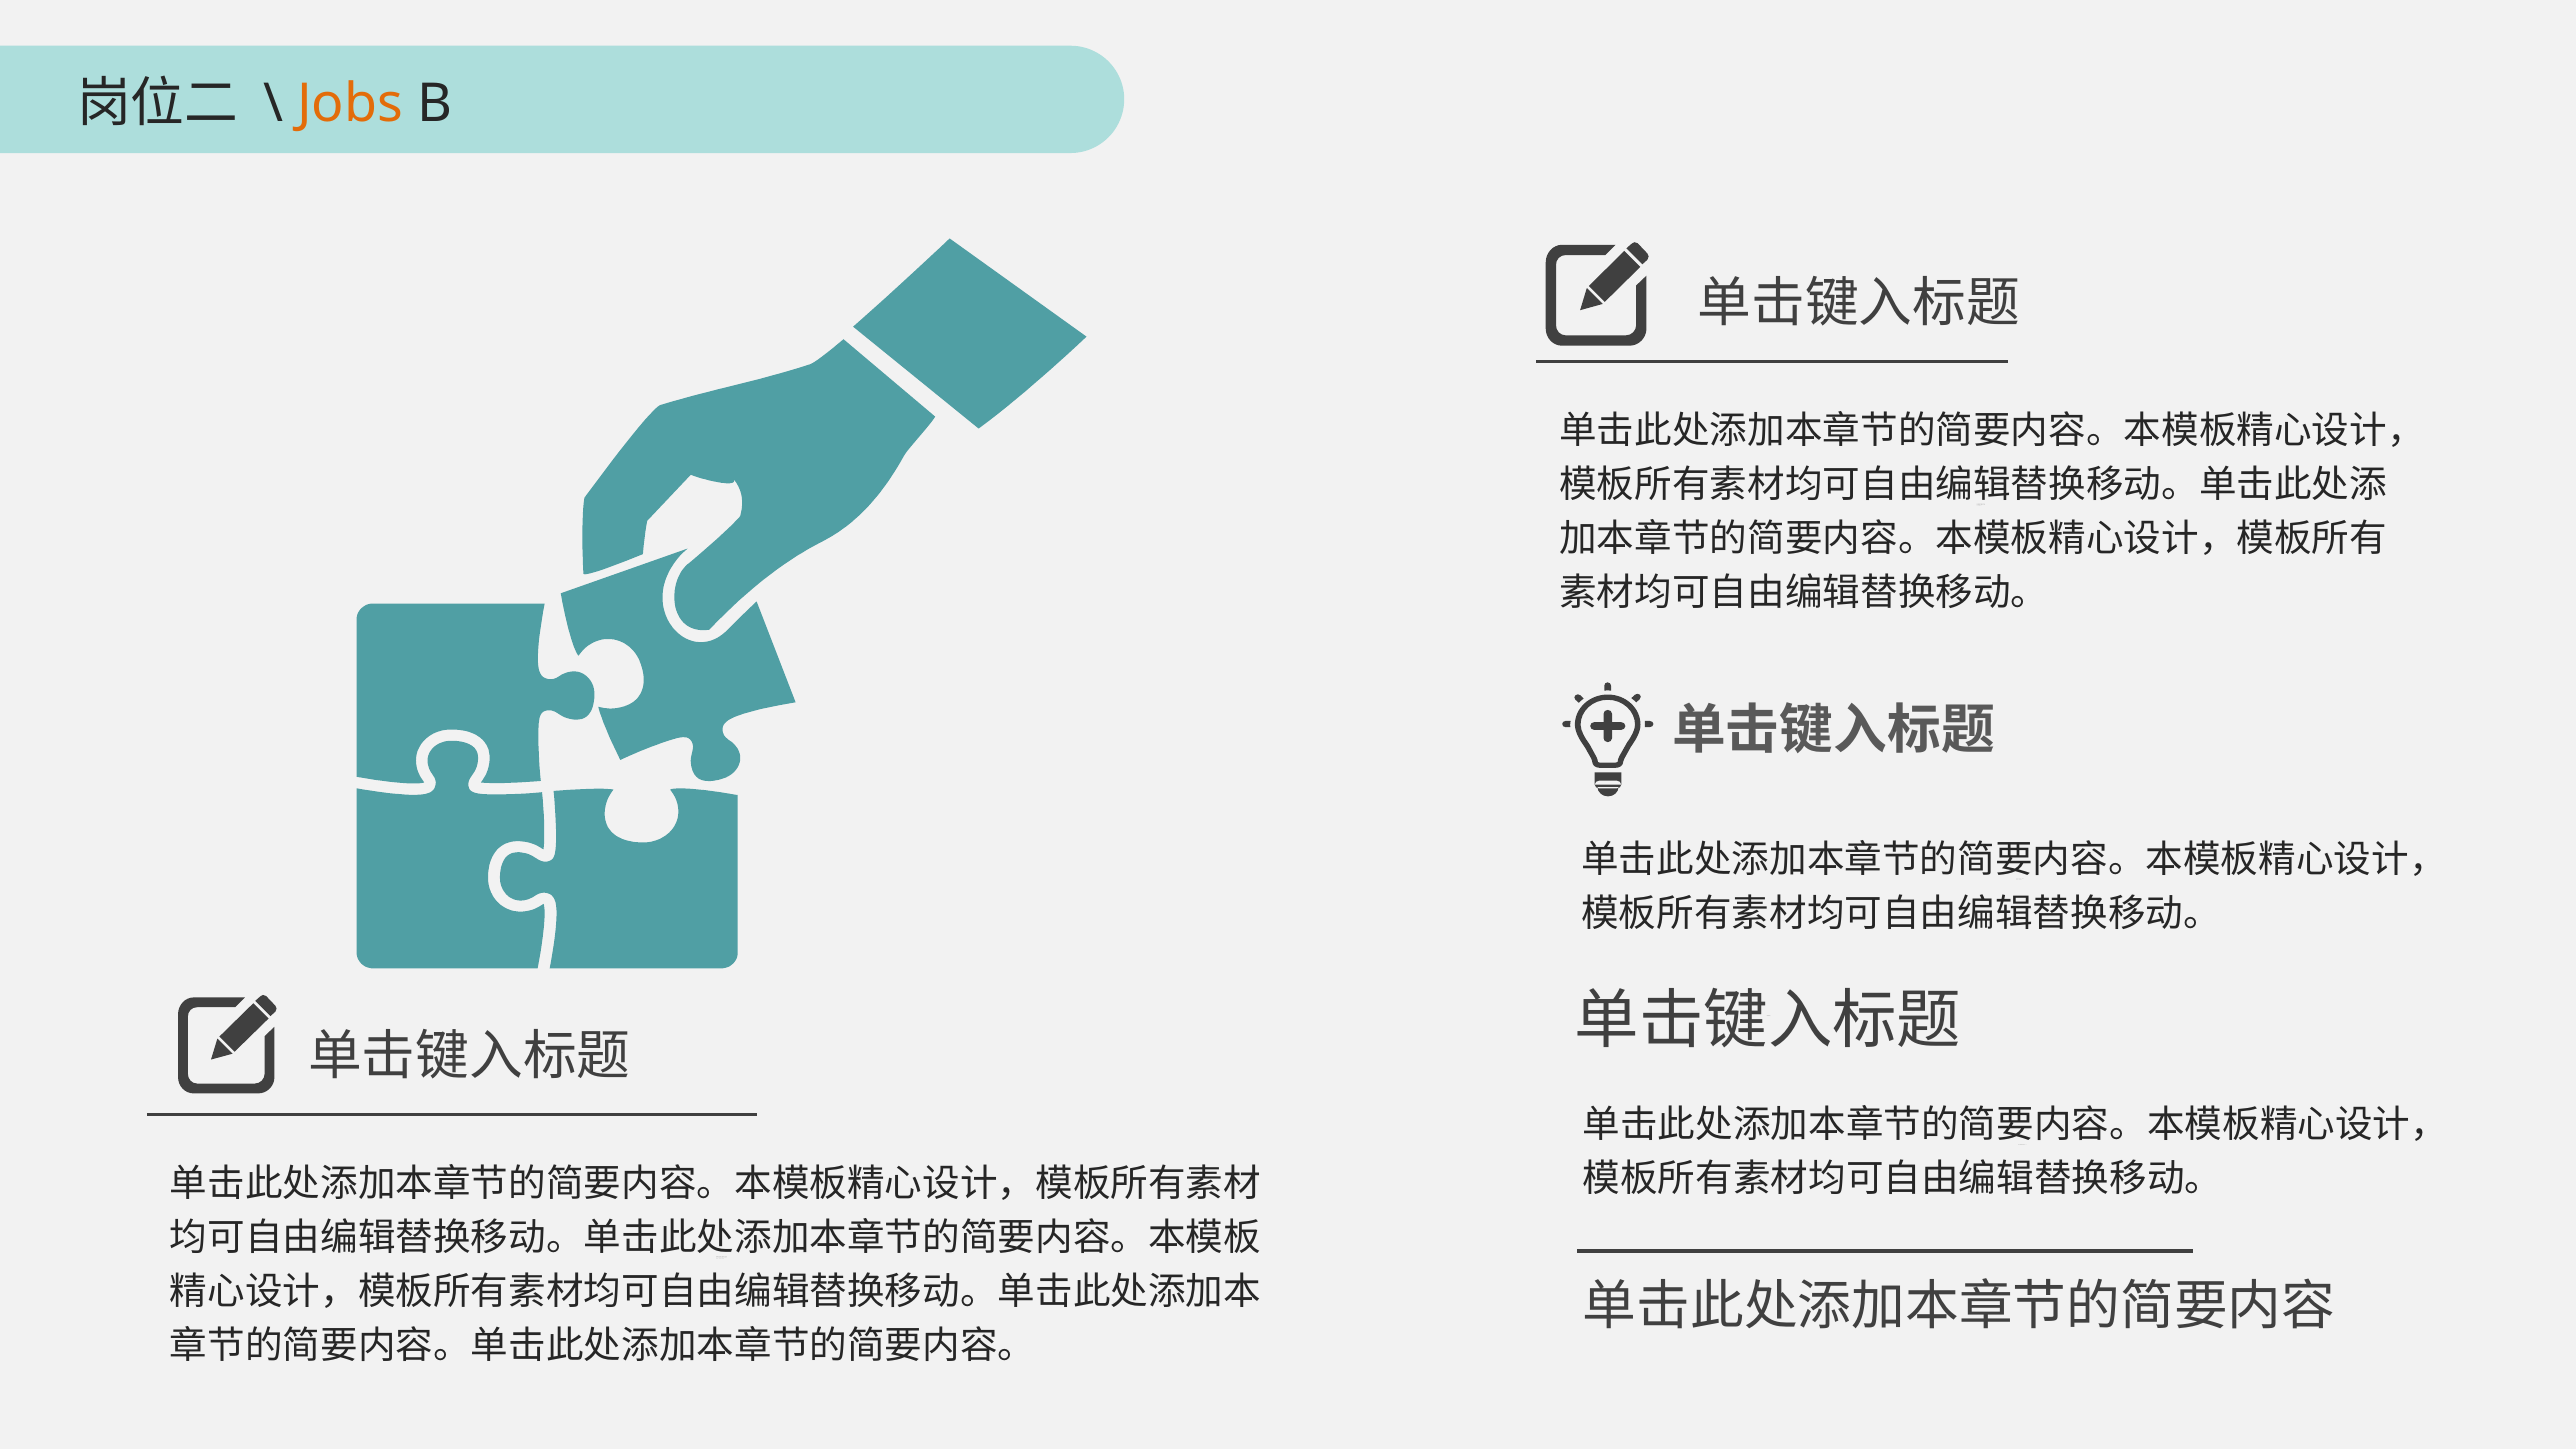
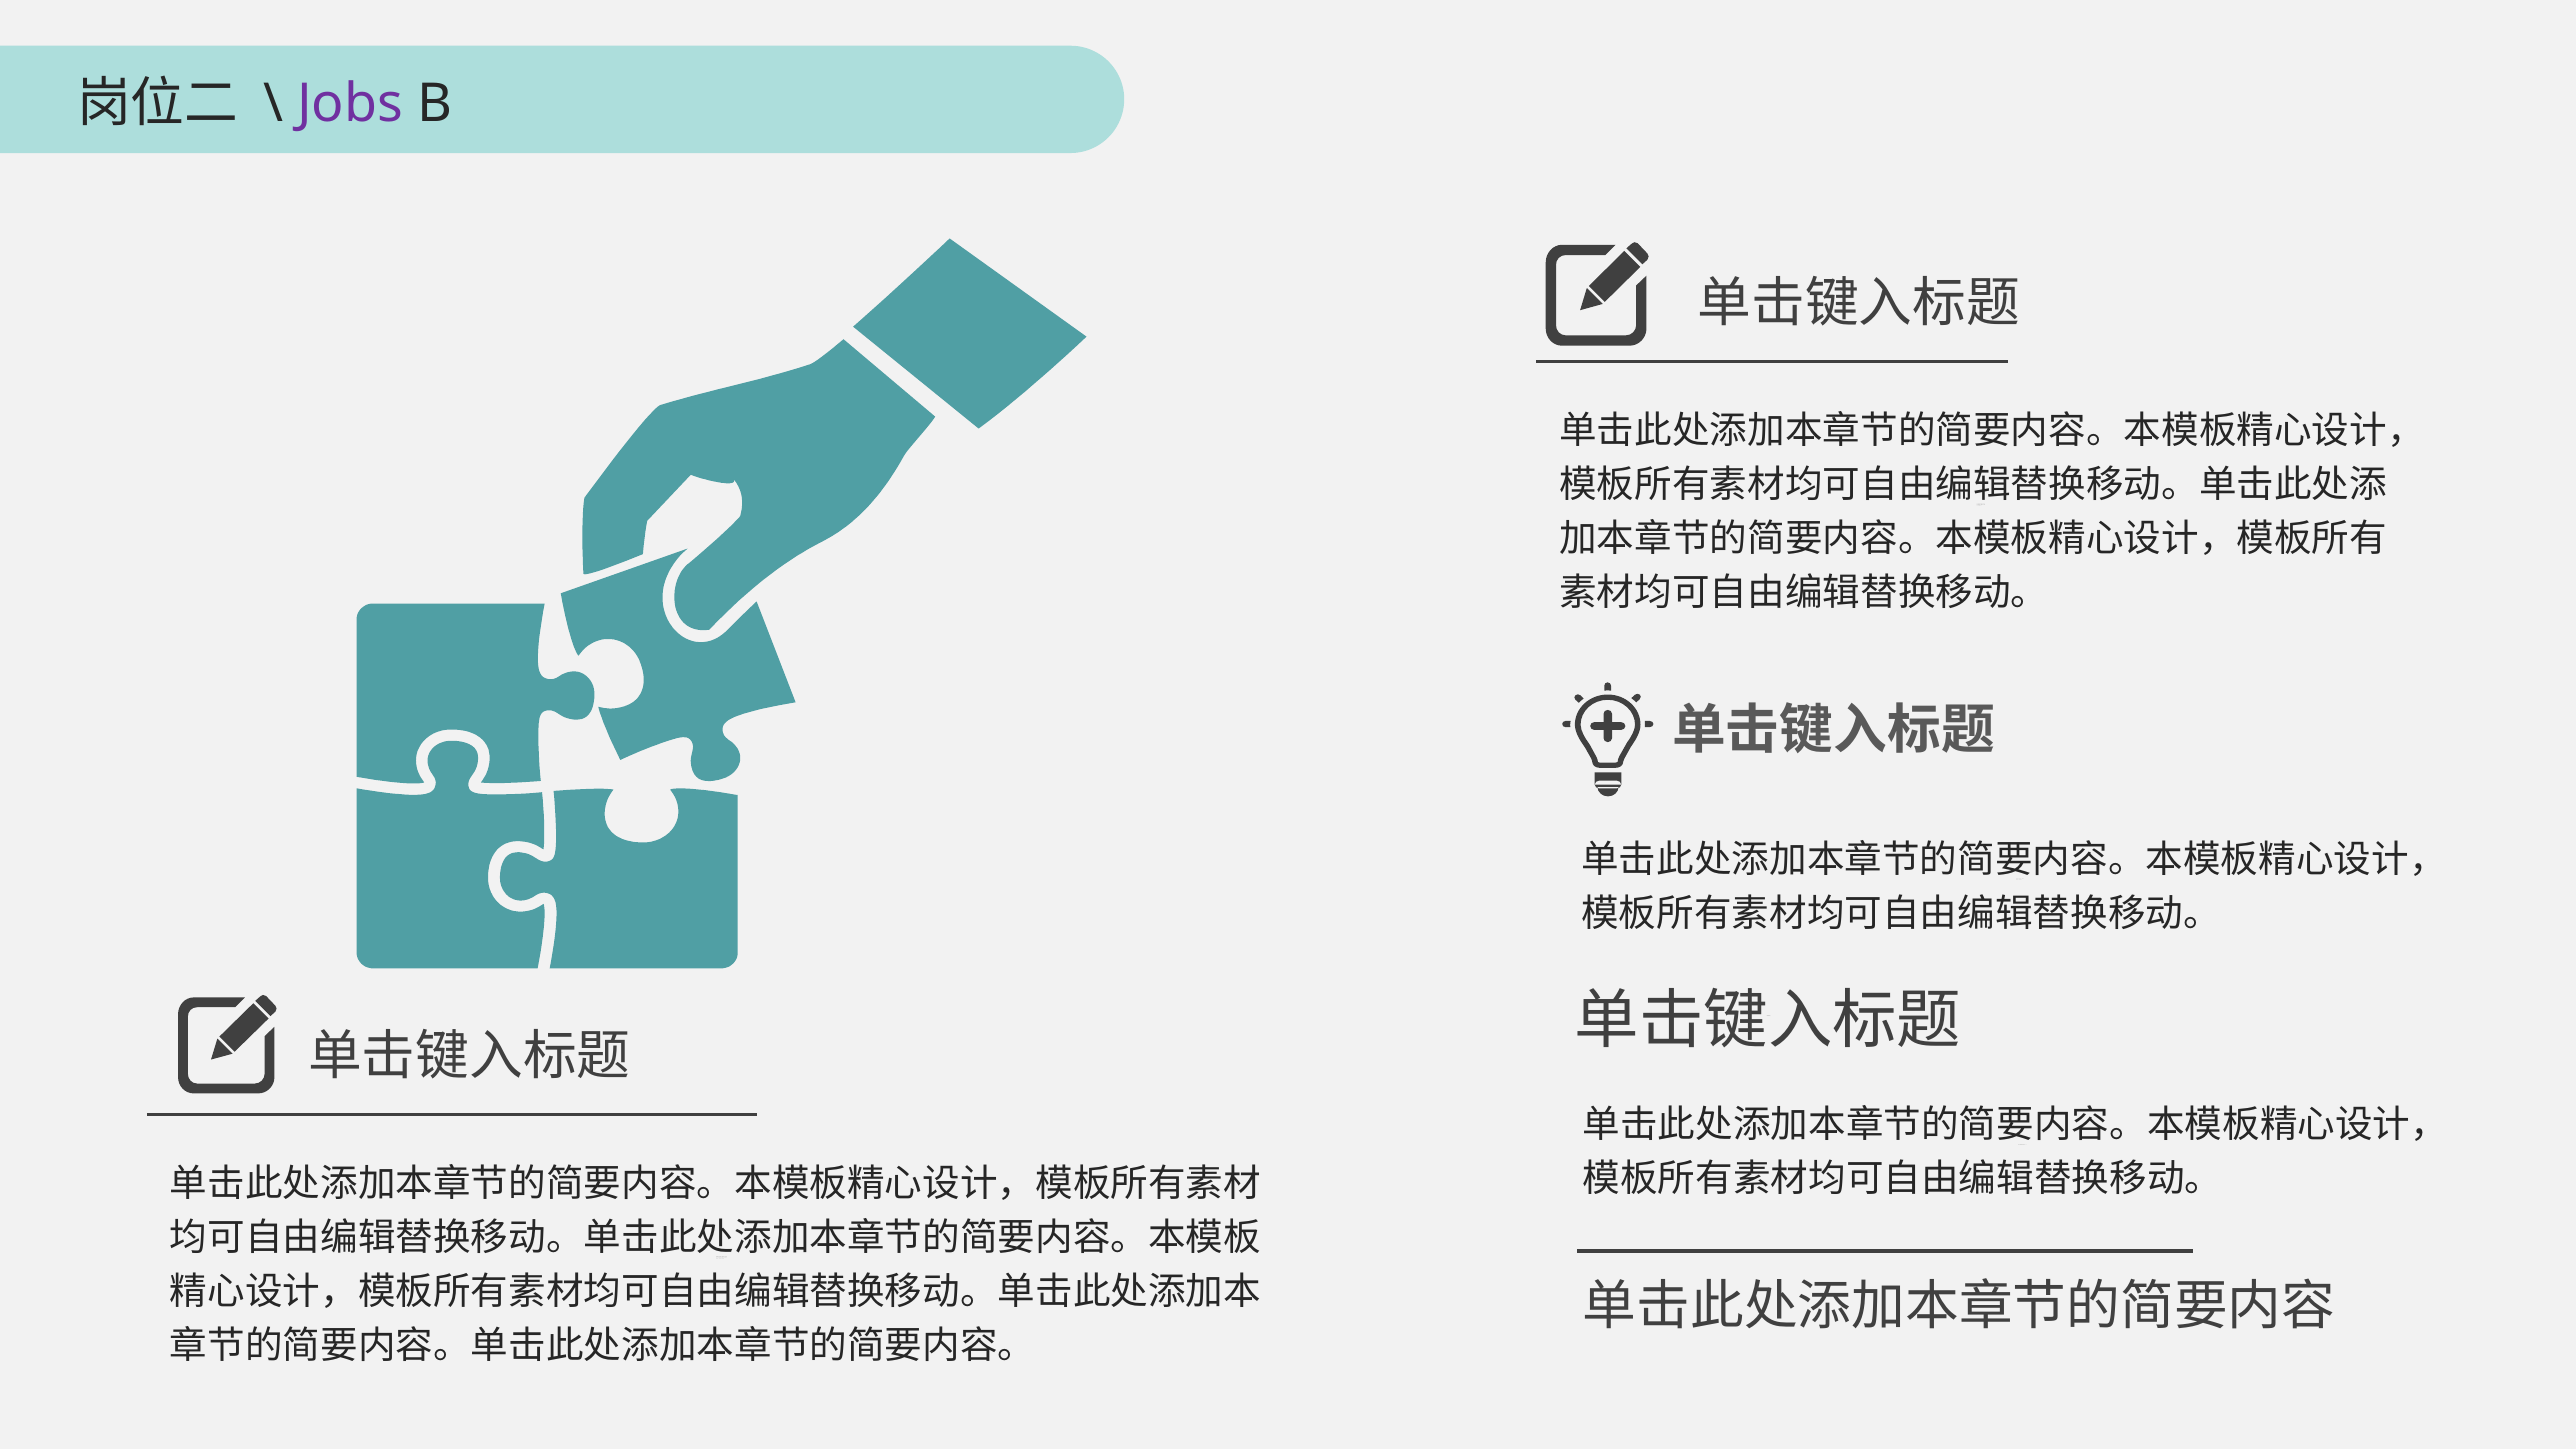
Jobs colour: orange -> purple (350, 104)
